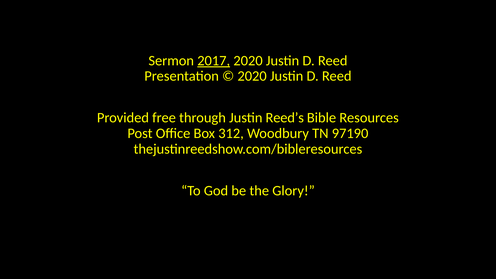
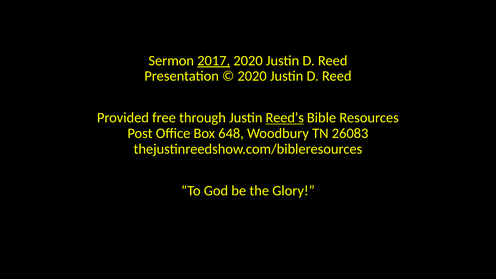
Reed’s underline: none -> present (285, 118)
312: 312 -> 648 (231, 133)
97190: 97190 -> 26083 (350, 133)
